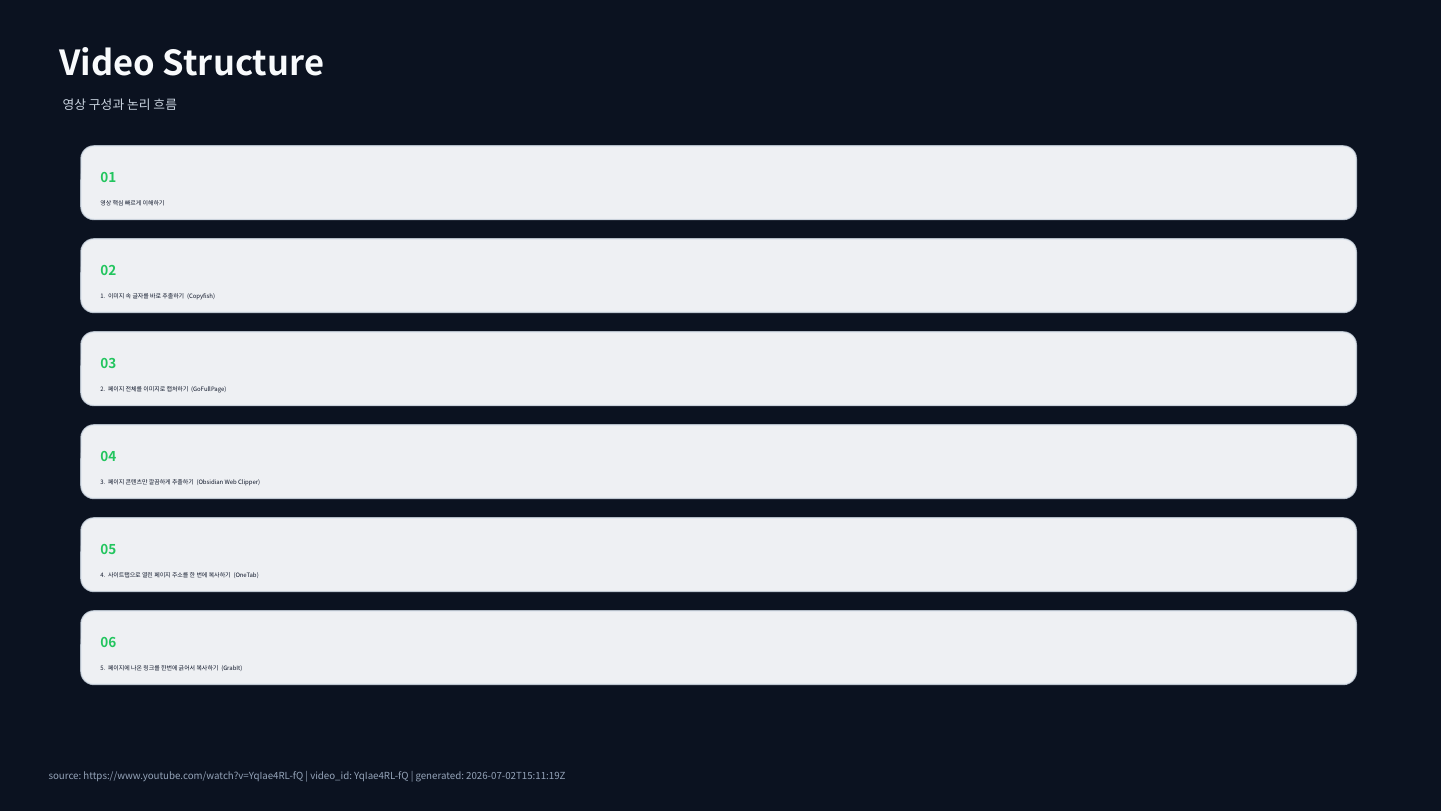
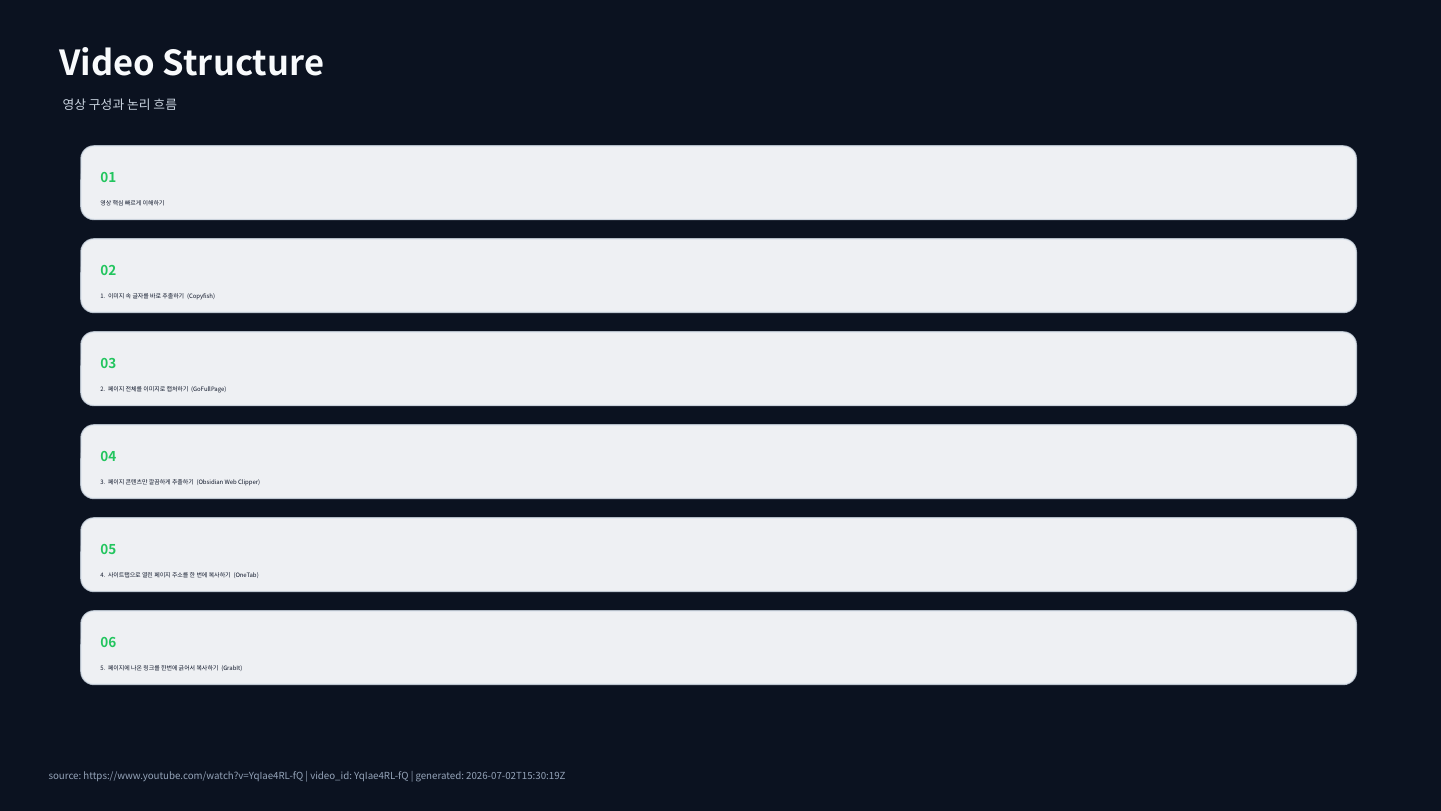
2026-07-02T15:11:19Z: 2026-07-02T15:11:19Z -> 2026-07-02T15:30:19Z (516, 776)
